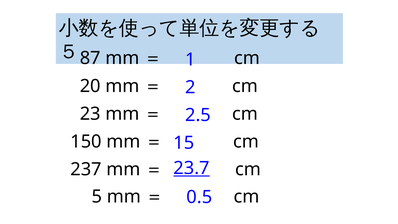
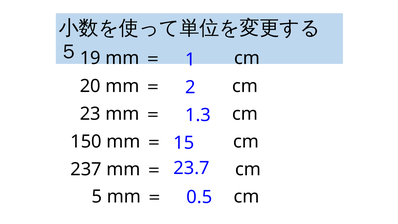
87: 87 -> 19 (90, 58)
2.5: 2.5 -> 1.3 (198, 115)
23.7 underline: present -> none (192, 168)
